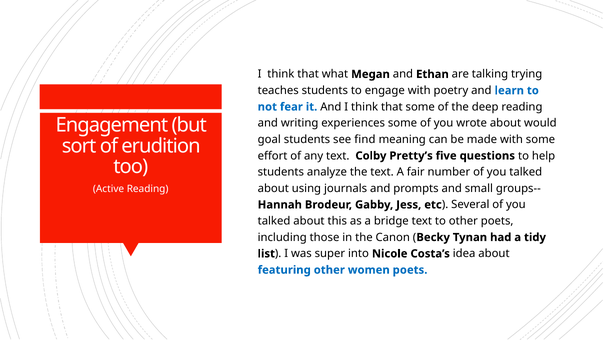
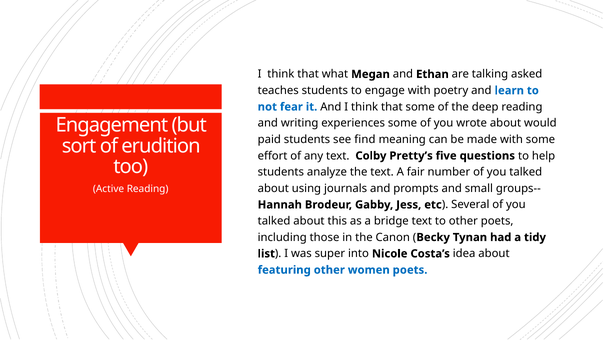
trying: trying -> asked (527, 74)
goal: goal -> paid (269, 139)
